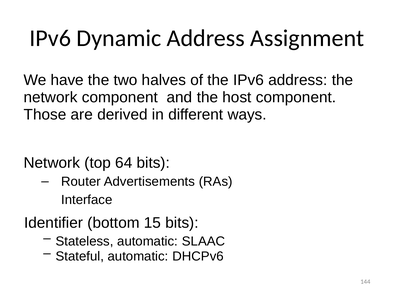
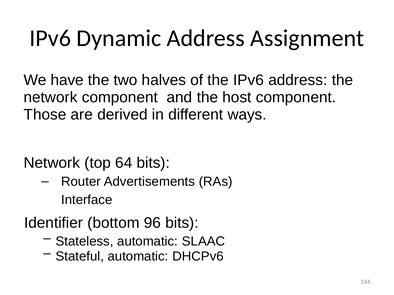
15: 15 -> 96 (152, 223)
